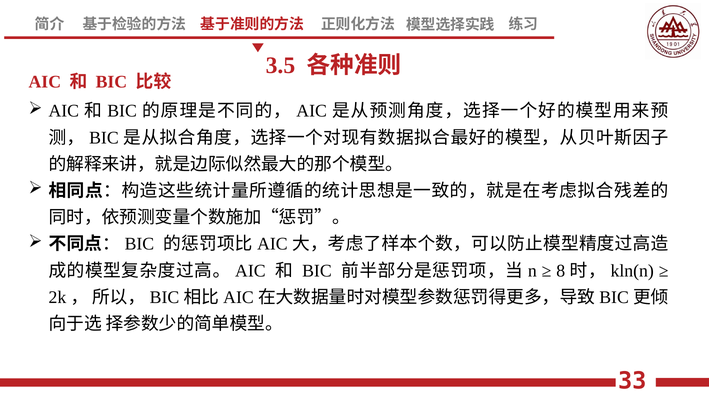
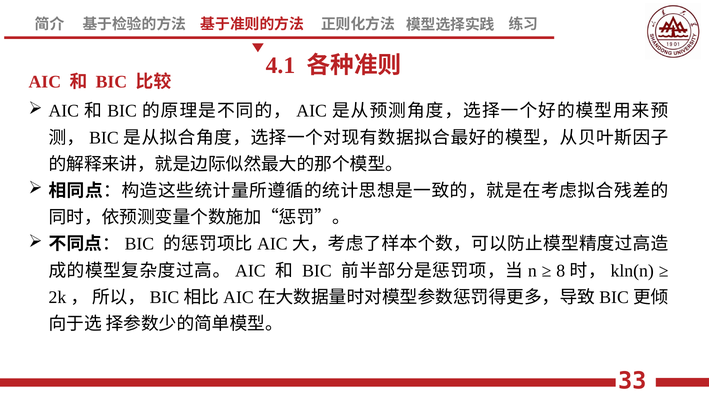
3.5: 3.5 -> 4.1 (280, 65)
